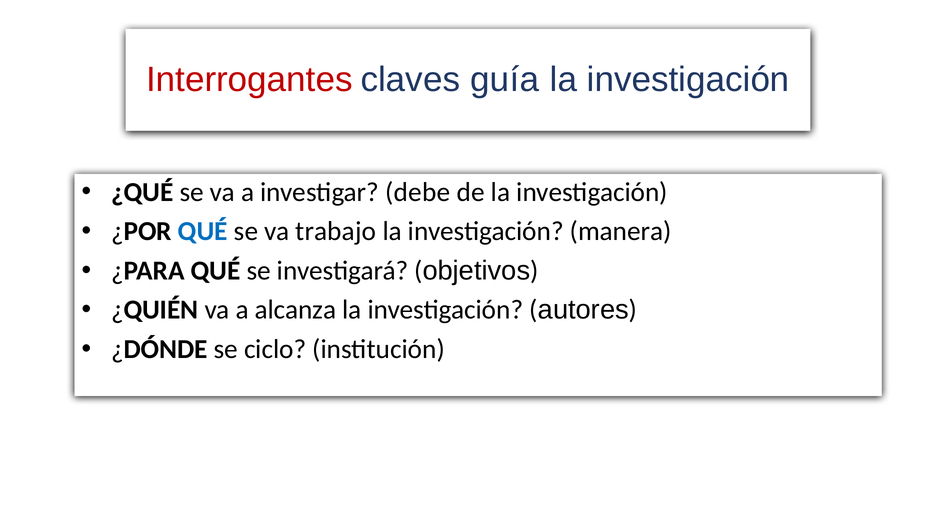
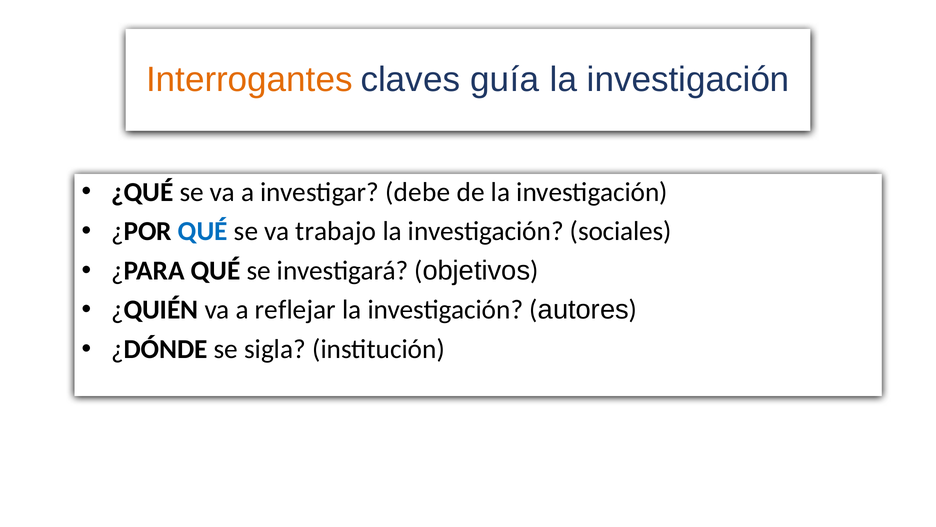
Interrogantes colour: red -> orange (249, 80)
manera: manera -> sociales (621, 231)
alcanza: alcanza -> reflejar (295, 310)
ciclo: ciclo -> sigla (275, 349)
